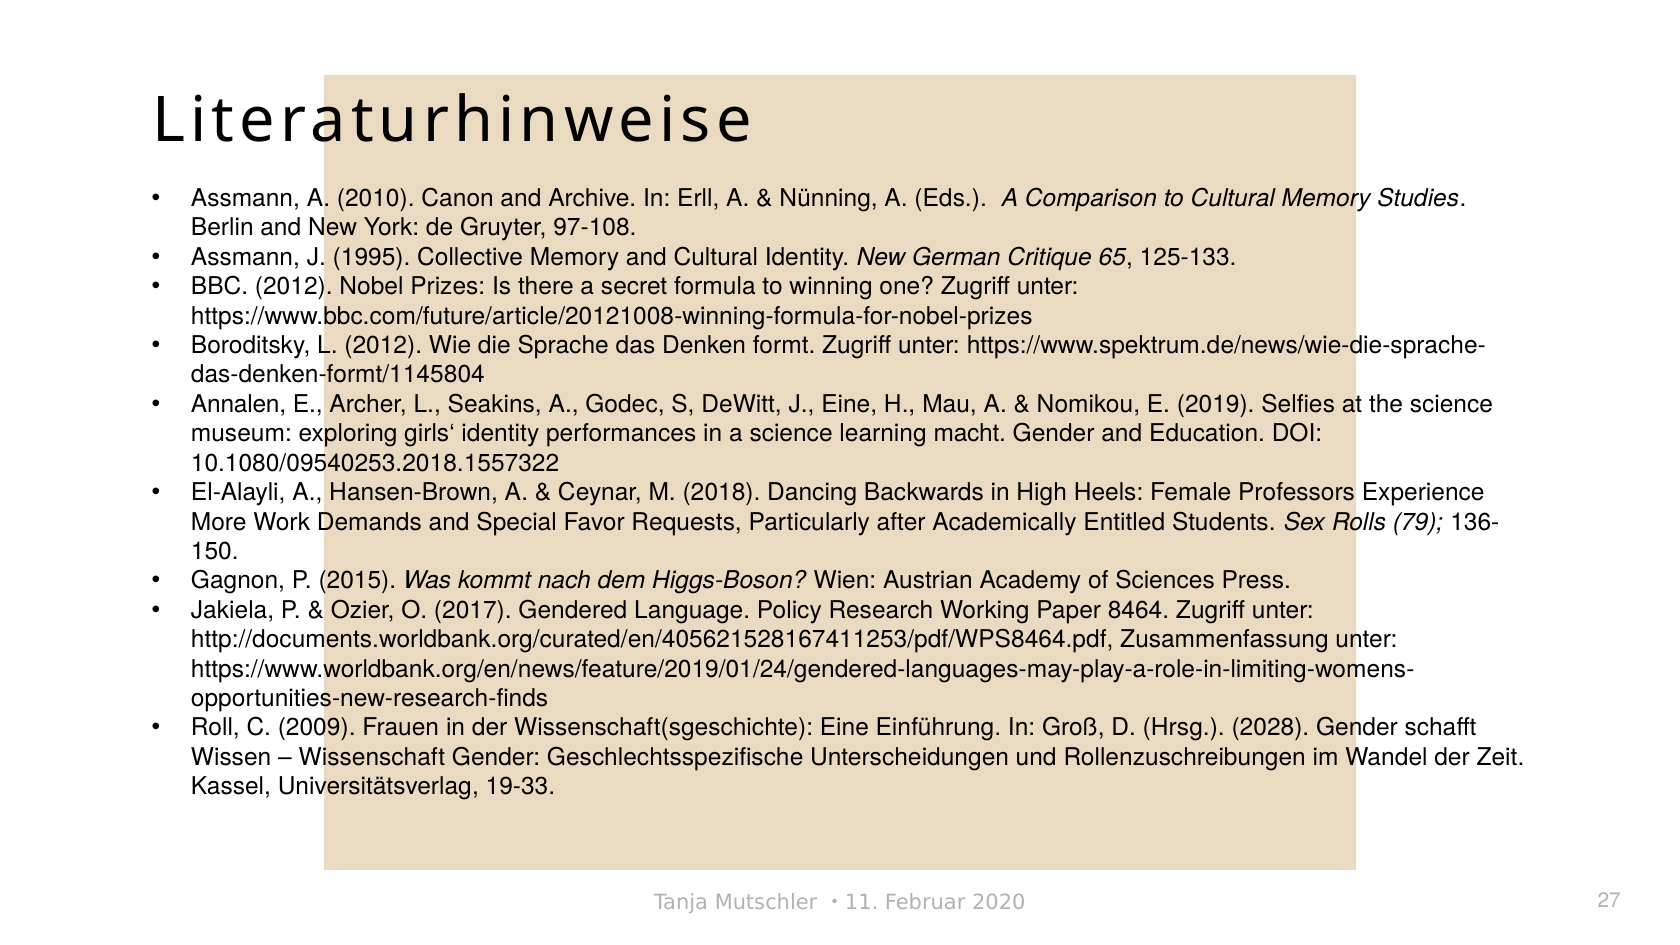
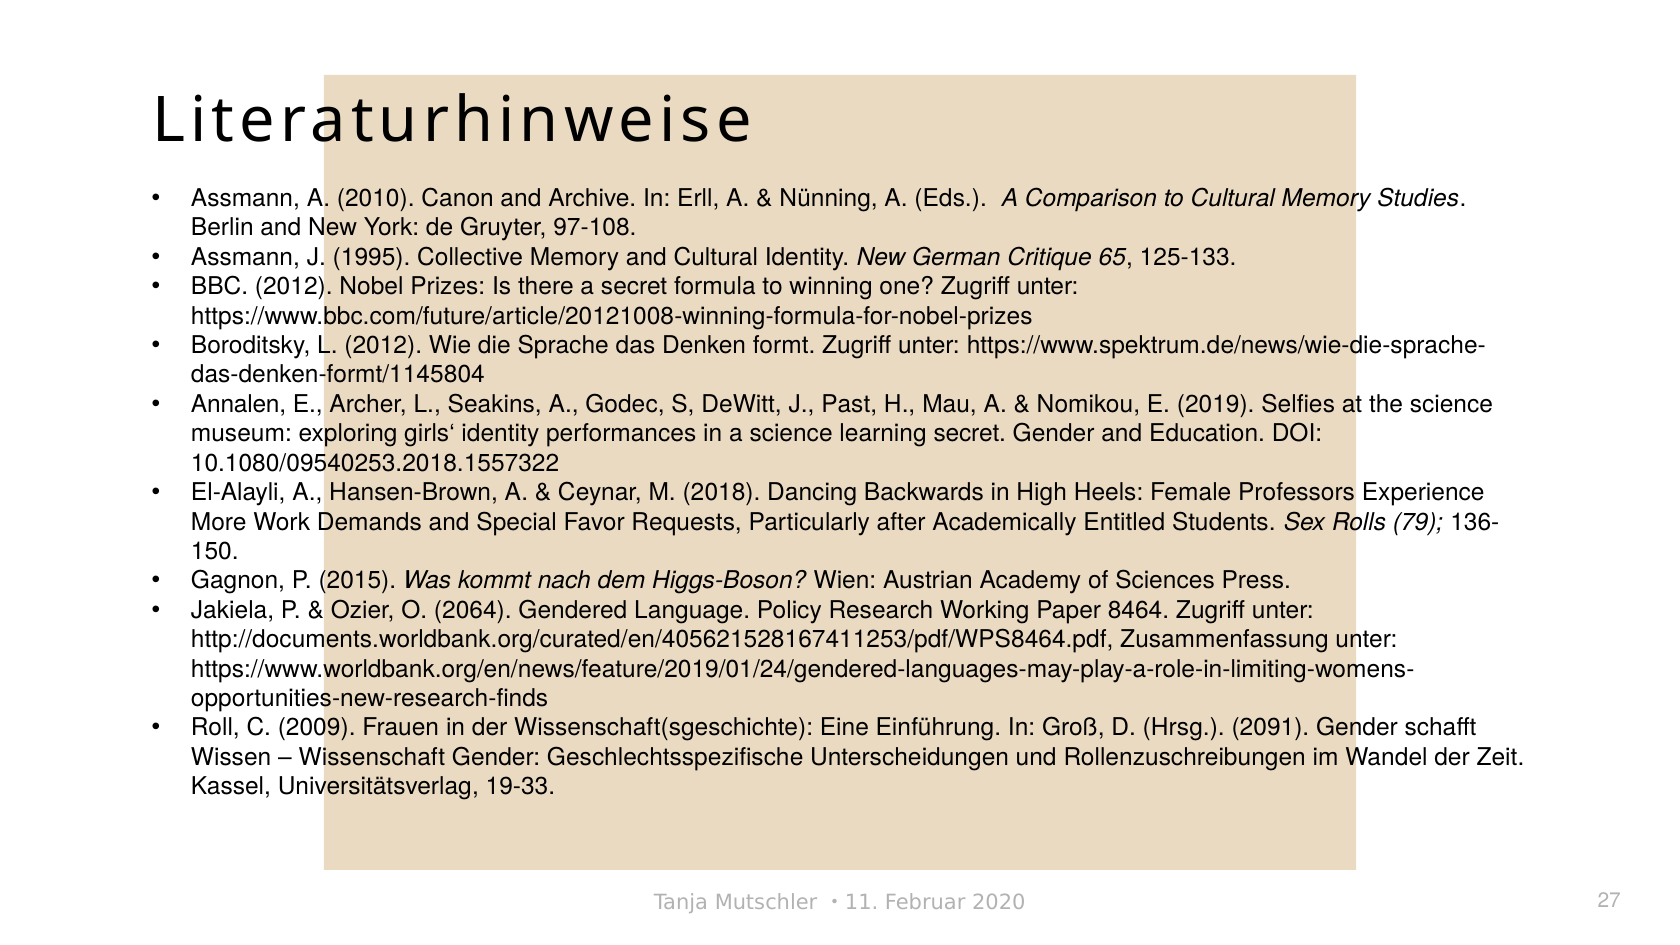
J Eine: Eine -> Past (849, 404)
learning macht: macht -> secret (970, 434)
2017: 2017 -> 2064 (473, 610)
2028: 2028 -> 2091 (1270, 728)
